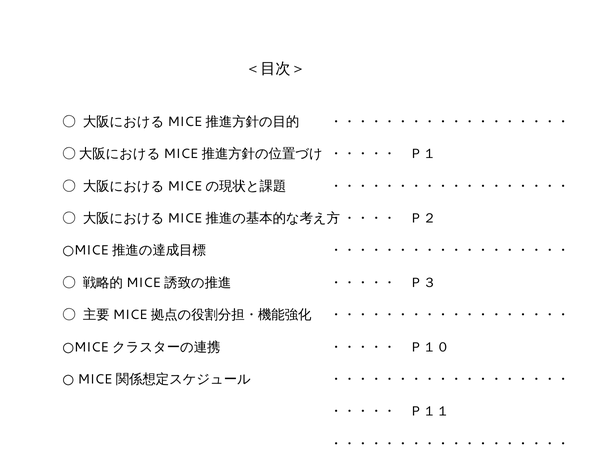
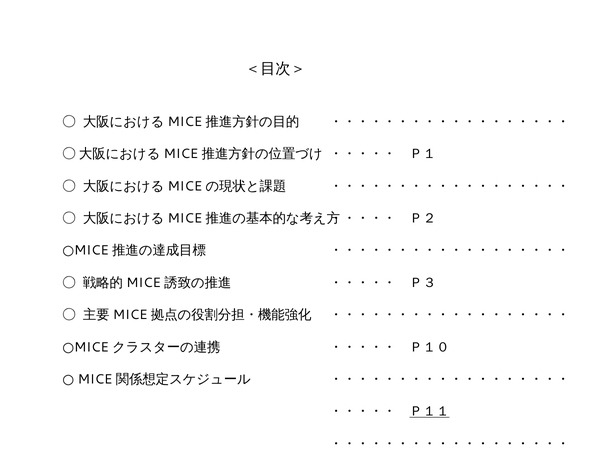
Ｐ１１ underline: none -> present (429, 411)
